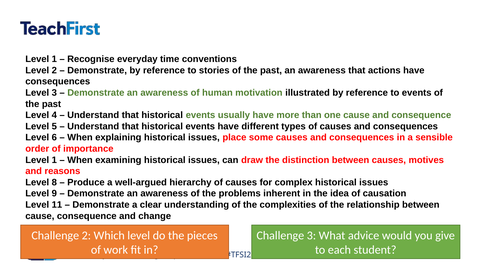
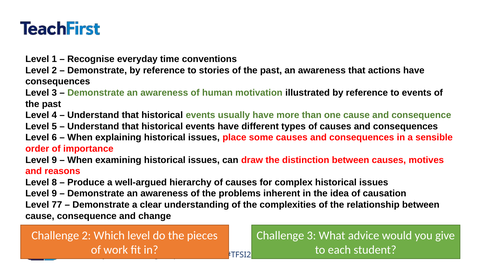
1: 1 -> 9 (54, 160)
11: 11 -> 77 (57, 204)
